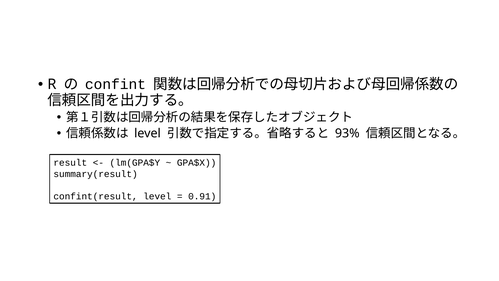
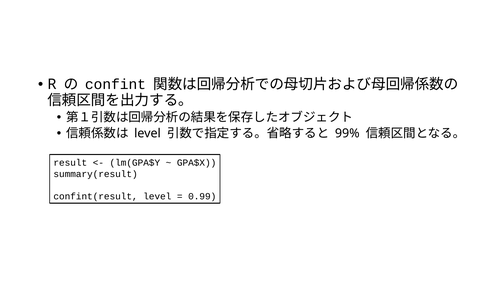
93%: 93% -> 99% (347, 133)
0.91: 0.91 -> 0.99 (202, 196)
